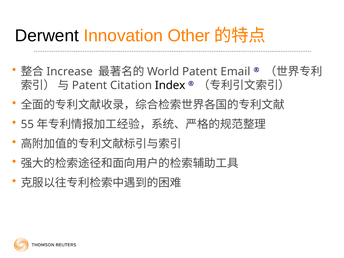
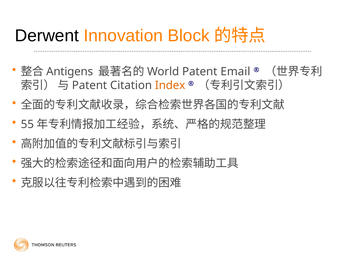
Other: Other -> Block (189, 36)
Increase: Increase -> Antigens (70, 72)
Index colour: black -> orange (170, 85)
